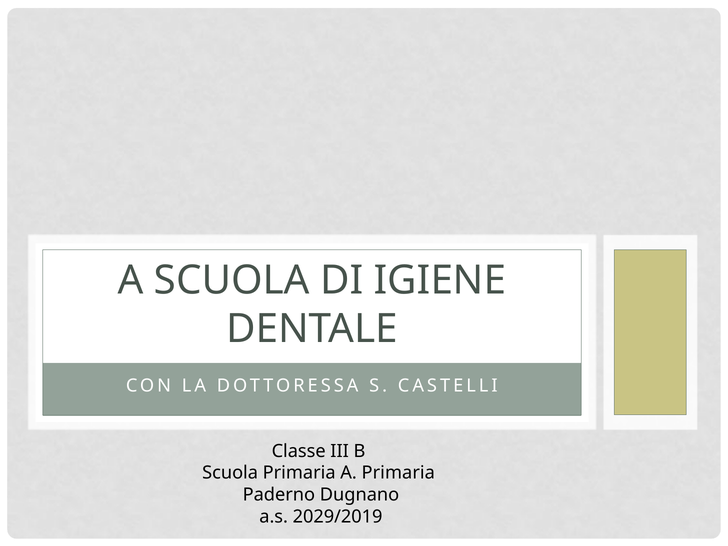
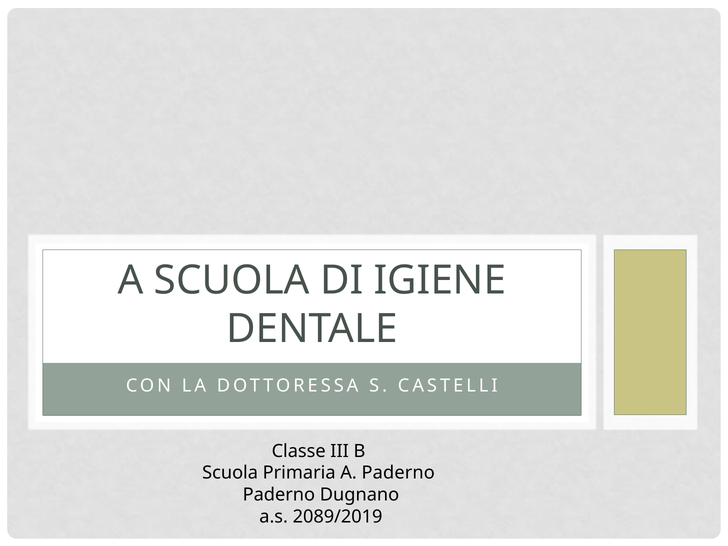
A Primaria: Primaria -> Paderno (398, 473)
2029/2019: 2029/2019 -> 2089/2019 (338, 517)
